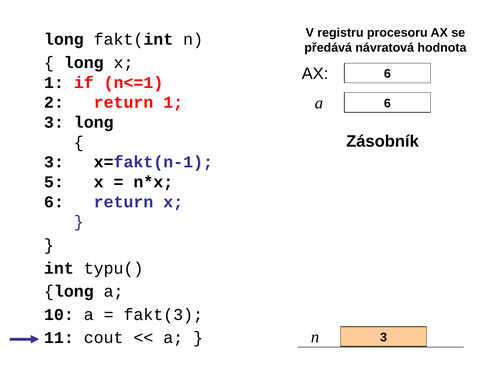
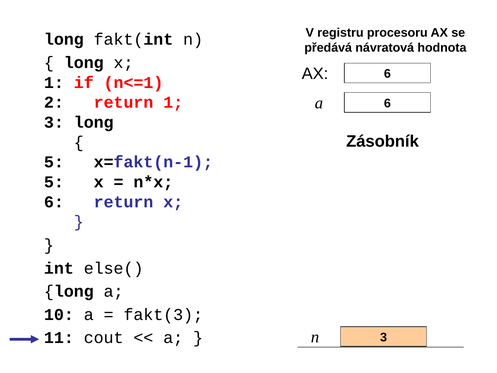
3: 3 -> 5 (54, 162)
typu(: typu( -> else( (114, 268)
